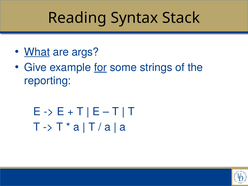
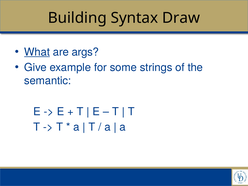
Reading: Reading -> Building (77, 18)
Stack: Stack -> Draw (181, 18)
for underline: present -> none (100, 67)
reporting: reporting -> semantic (48, 81)
